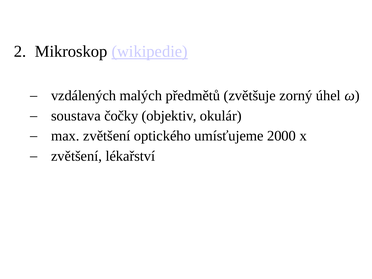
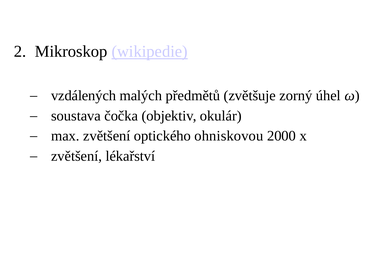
čočky: čočky -> čočka (121, 116)
umísťujeme: umísťujeme -> ohniskovou (229, 136)
